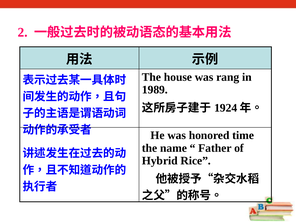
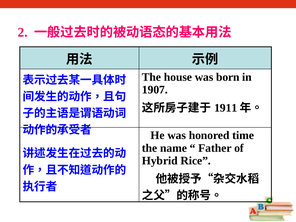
rang: rang -> born (228, 77)
1989: 1989 -> 1907 (155, 90)
1924: 1924 -> 1911 (226, 108)
